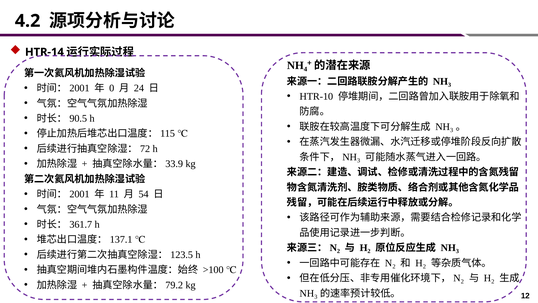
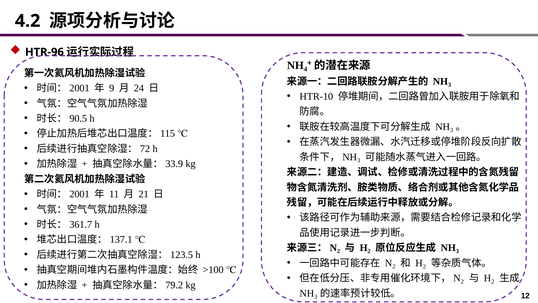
HTR-14: HTR-14 -> HTR-96 (44, 52)
0: 0 -> 9 (112, 88)
54: 54 -> 21 (144, 194)
